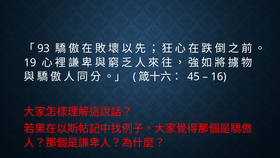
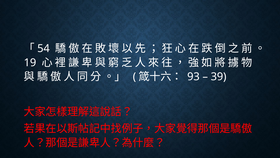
93: 93 -> 54 (43, 48)
45: 45 -> 93 (193, 77)
16: 16 -> 39 (219, 77)
